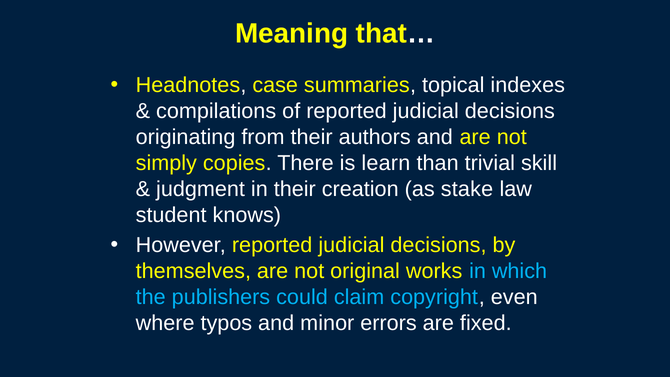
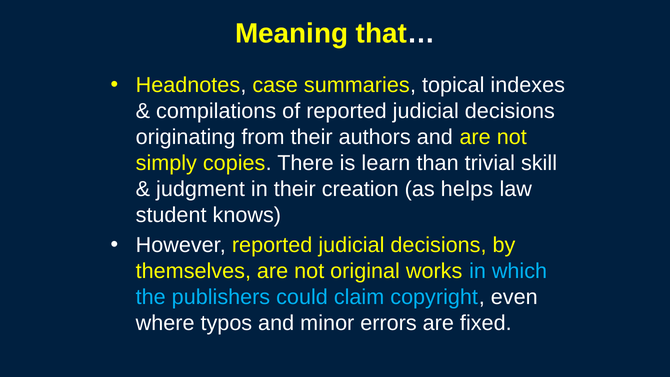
stake: stake -> helps (467, 189)
